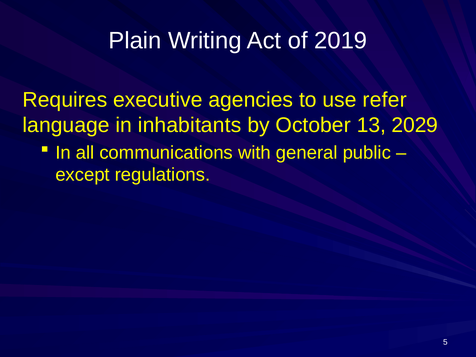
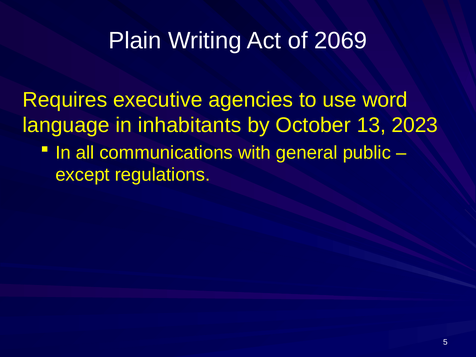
2019: 2019 -> 2069 (341, 41)
refer: refer -> word (385, 100)
2029: 2029 -> 2023 (415, 125)
